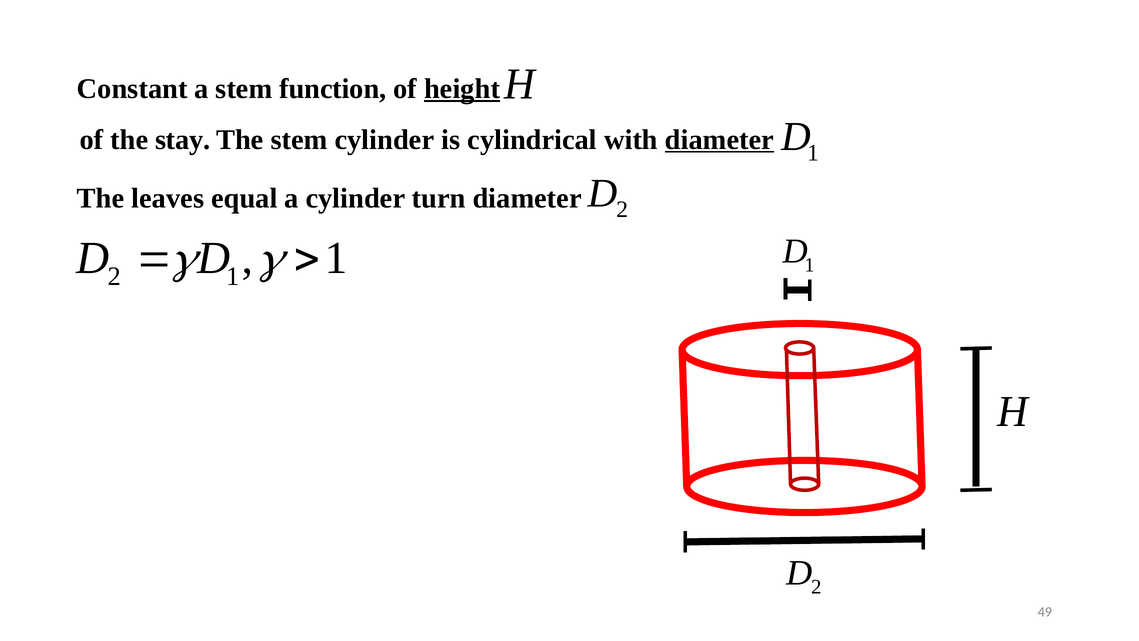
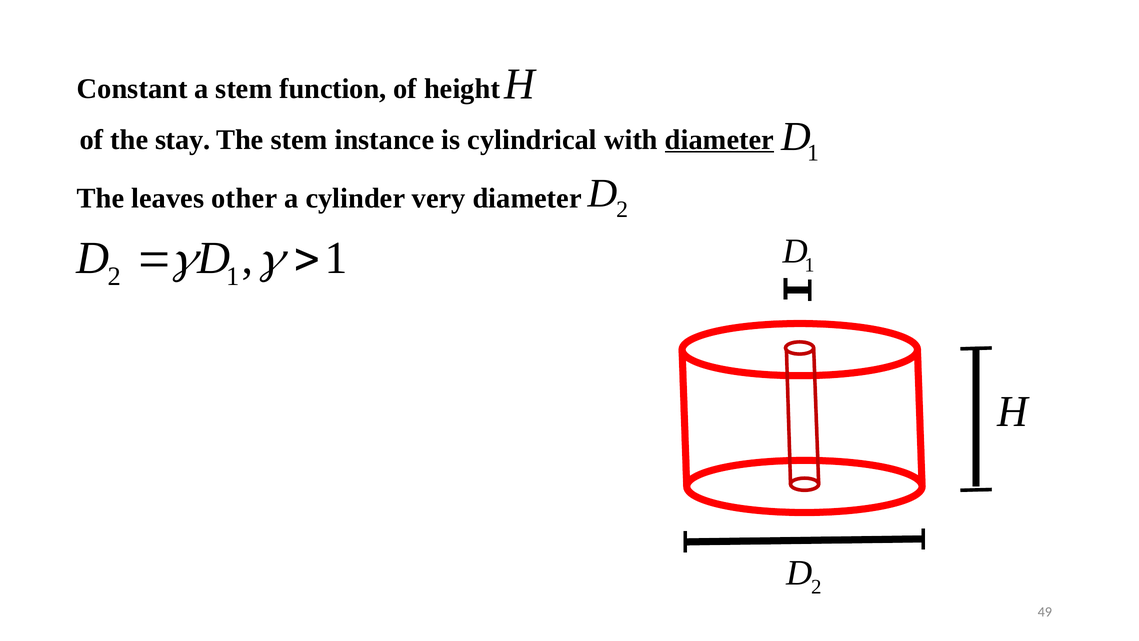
height underline: present -> none (462, 89)
stem cylinder: cylinder -> instance (384, 140)
equal: equal -> other (244, 198)
turn: turn -> very (439, 198)
